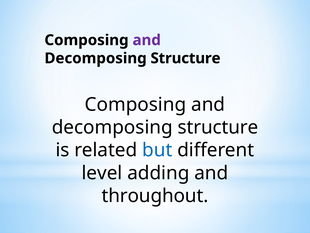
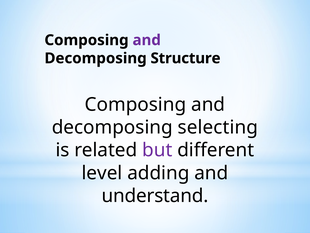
structure: structure -> selecting (218, 127)
but colour: blue -> purple (157, 150)
throughout: throughout -> understand (155, 195)
